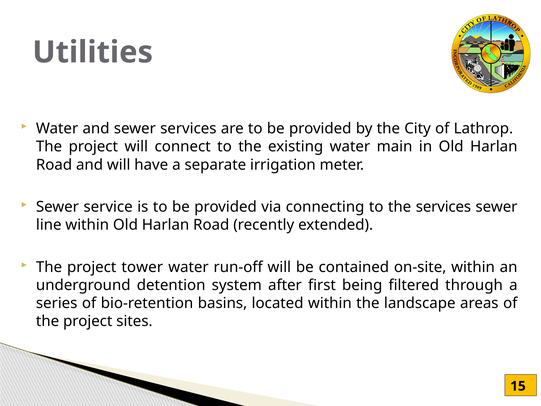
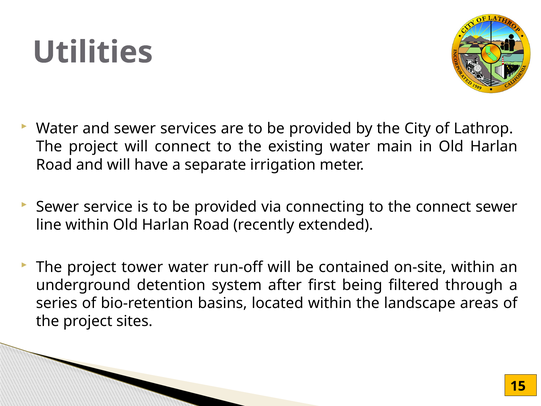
the services: services -> connect (443, 207)
